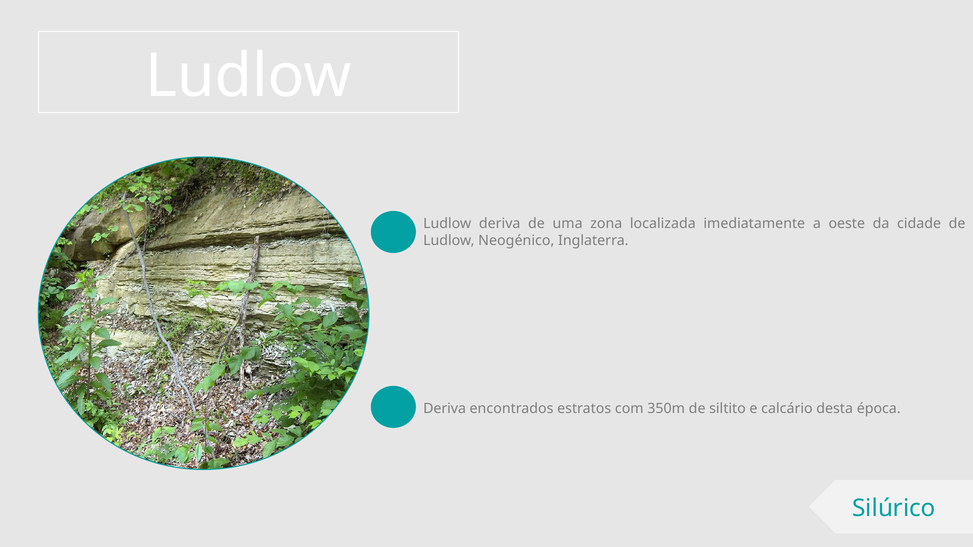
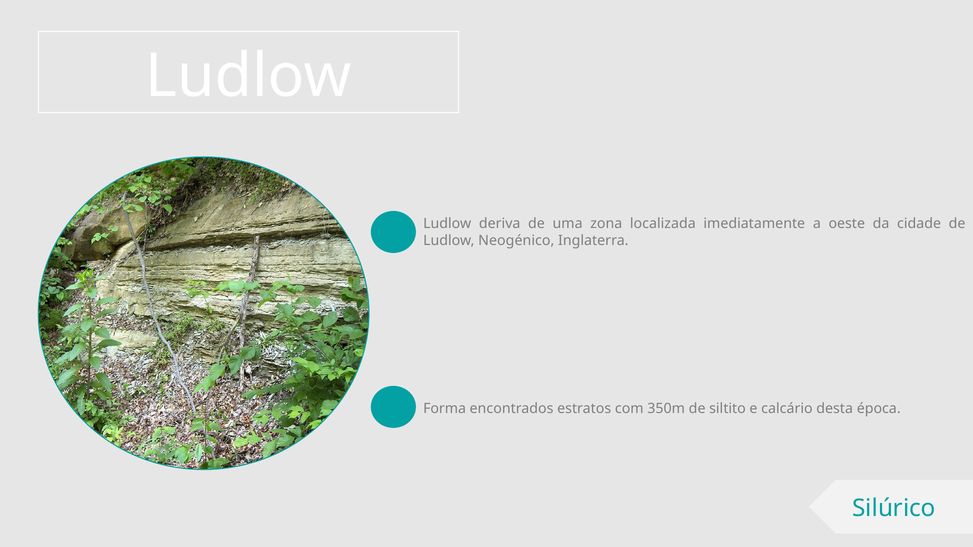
Deriva: Deriva -> Forma (445, 409)
